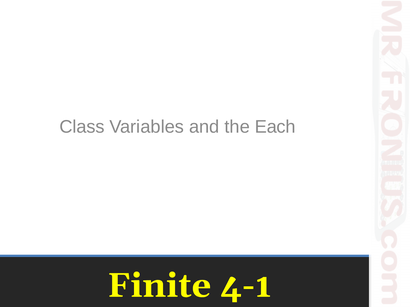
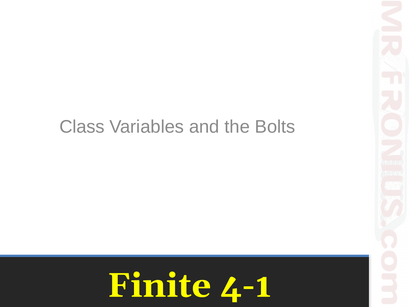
Each: Each -> Bolts (275, 127)
